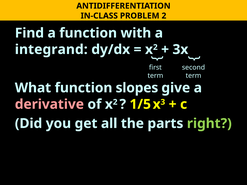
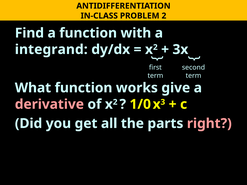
slopes: slopes -> works (137, 88)
1/5: 1/5 -> 1/0 (140, 104)
right colour: light green -> pink (209, 124)
